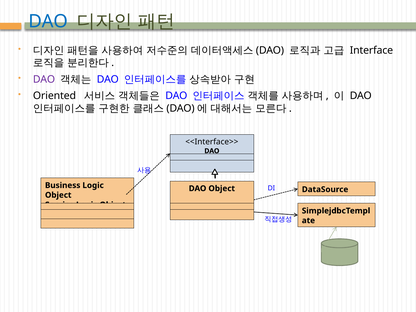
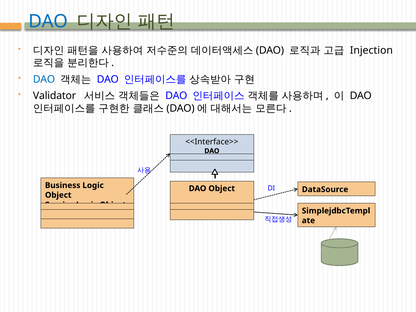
Interface: Interface -> Injection (371, 50)
DAO colour: purple -> blue (44, 79)
Oriented: Oriented -> Validator (55, 96)
